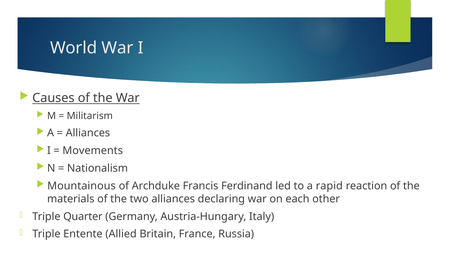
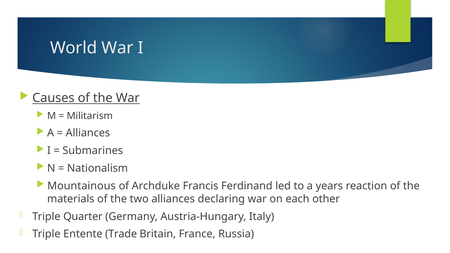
Movements: Movements -> Submarines (93, 151)
rapid: rapid -> years (329, 186)
Allied: Allied -> Trade (121, 234)
